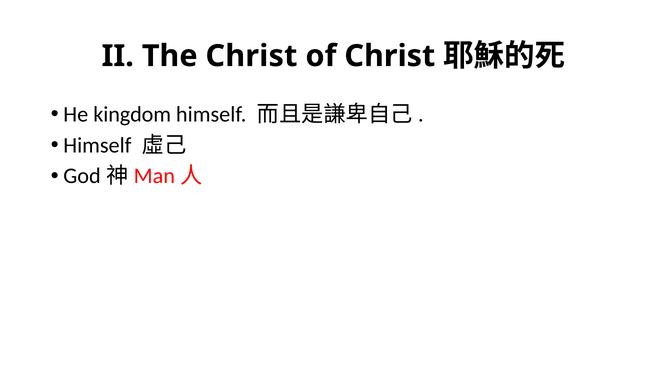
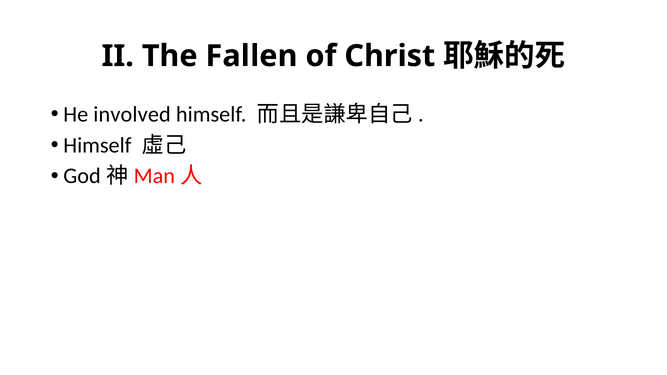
The Christ: Christ -> Fallen (251, 56)
kingdom: kingdom -> involved (132, 114)
